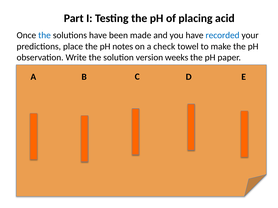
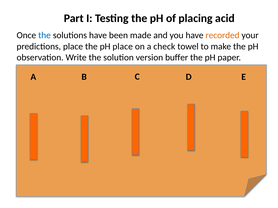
recorded colour: blue -> orange (223, 35)
pH notes: notes -> place (123, 46)
weeks: weeks -> buffer (177, 58)
